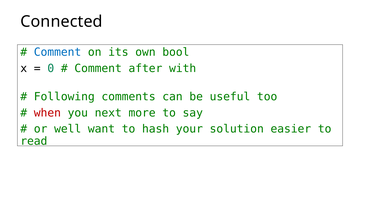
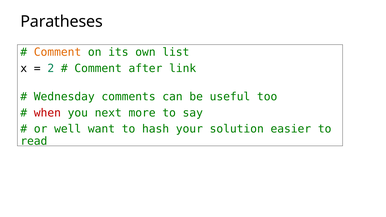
Connected: Connected -> Paratheses (62, 22)
Comment colour: blue -> orange (58, 52)
bool: bool -> list (176, 52)
0: 0 -> 2 (51, 68)
with: with -> link (183, 68)
Following: Following -> Wednesday (64, 97)
